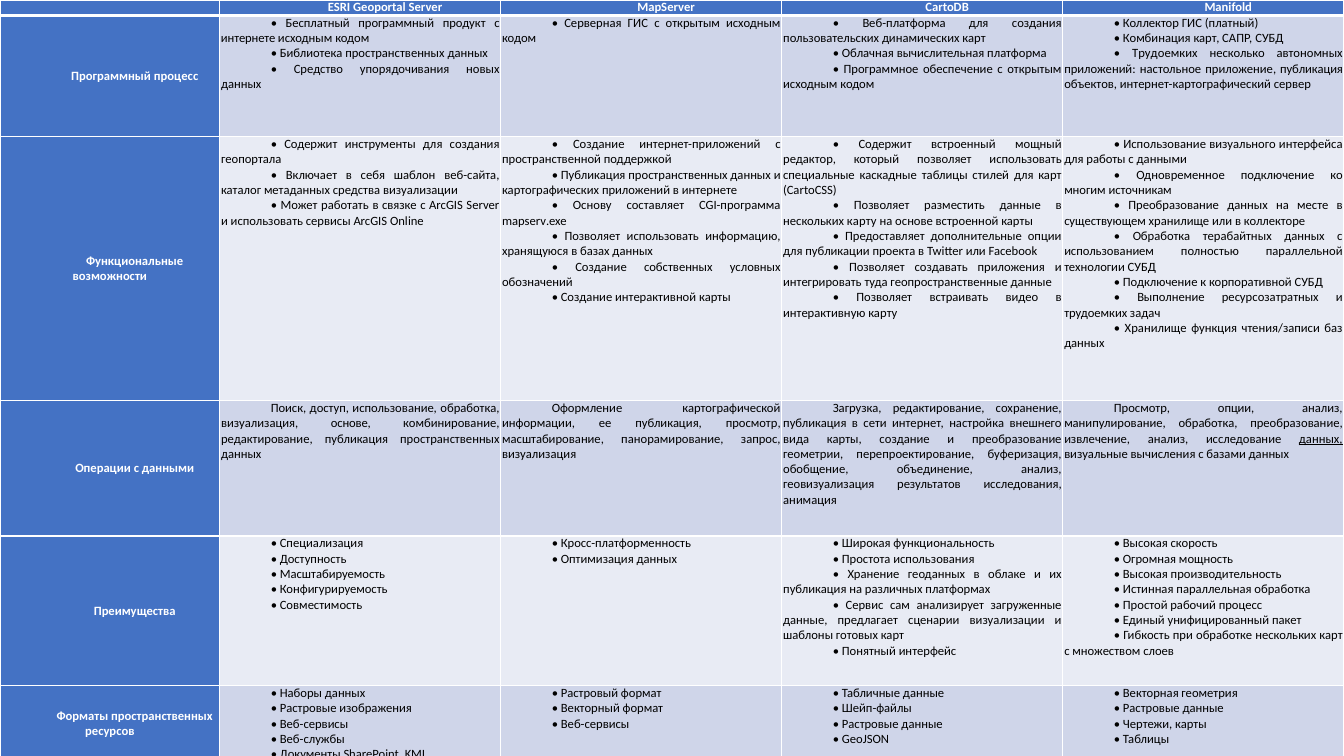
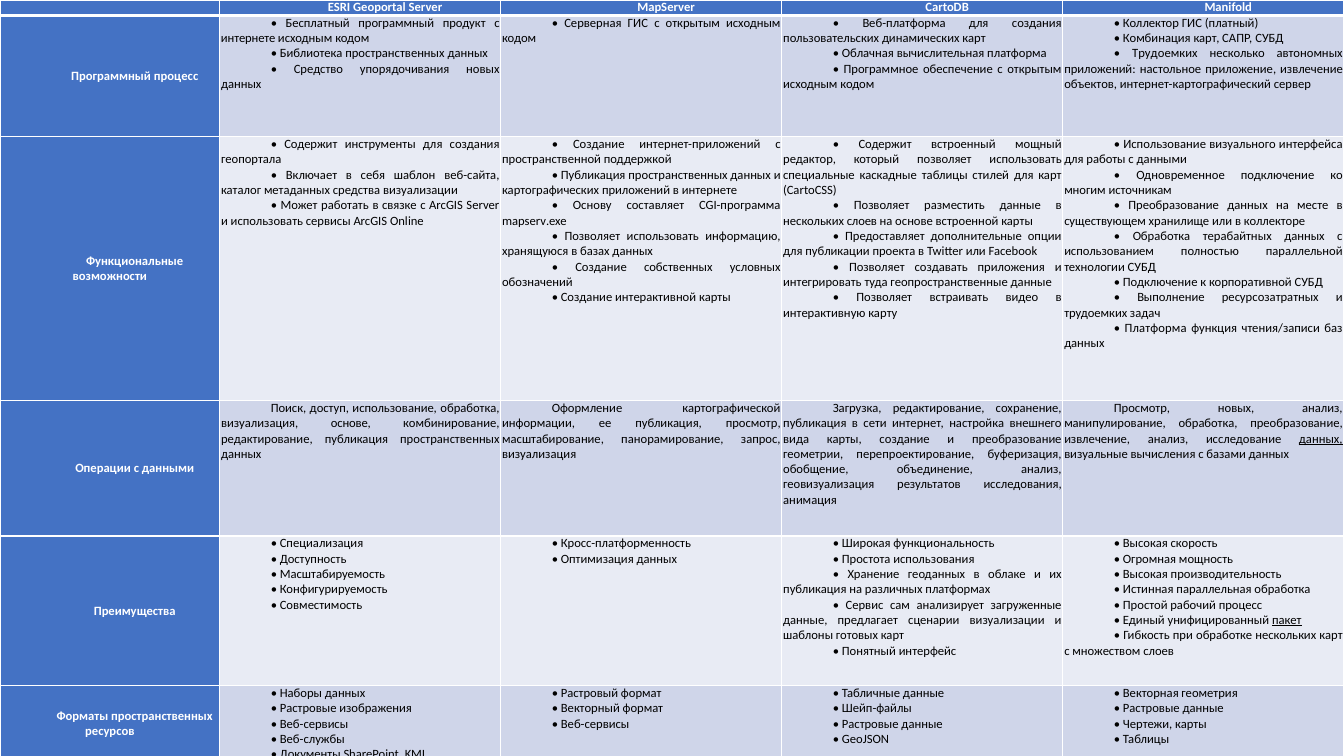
приложение публикация: публикация -> извлечение (1312, 69)
нескольких карту: карту -> слоев (862, 221)
Хранилище: Хранилище -> Платформа (1156, 328)
Просмотр опции: опции -> новых (1236, 408)
пакет underline: none -> present (1287, 620)
